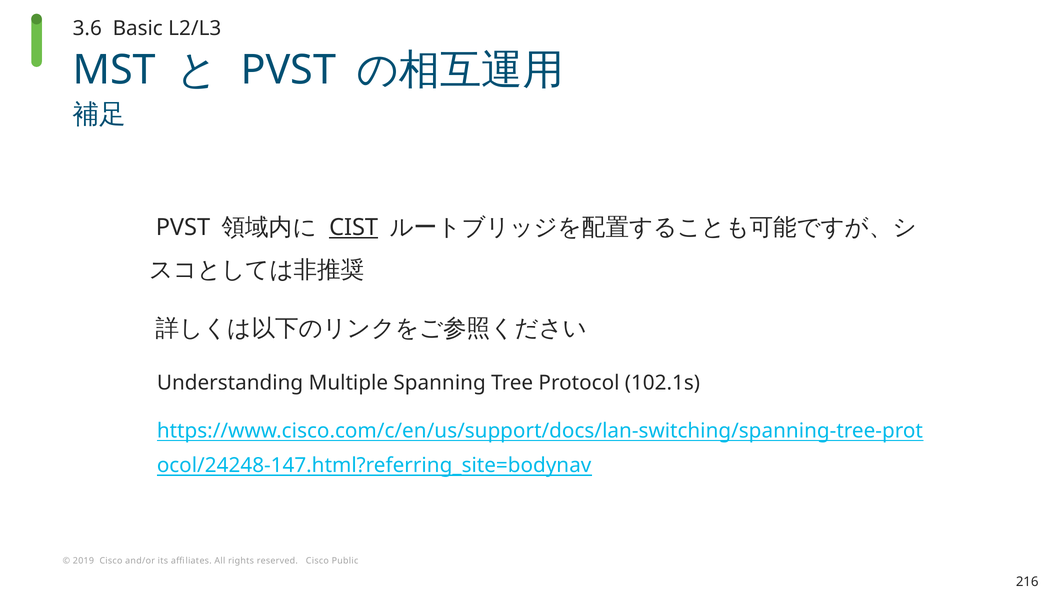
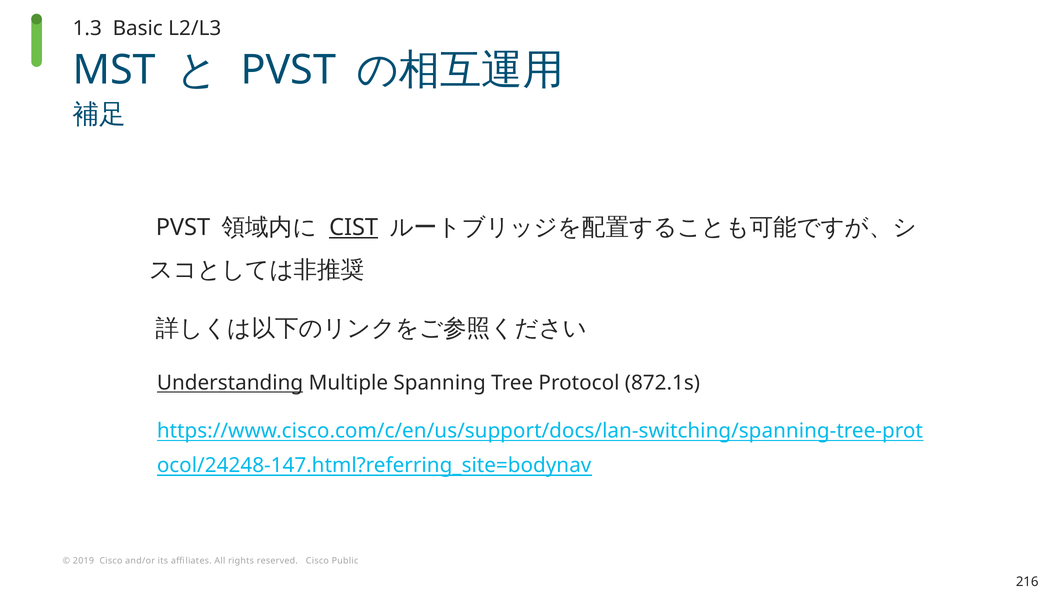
3.6: 3.6 -> 1.3 (87, 29)
Understanding underline: none -> present (230, 383)
102.1s: 102.1s -> 872.1s (662, 383)
